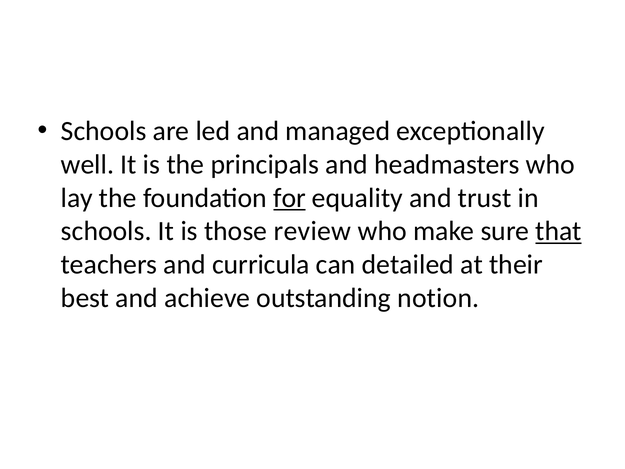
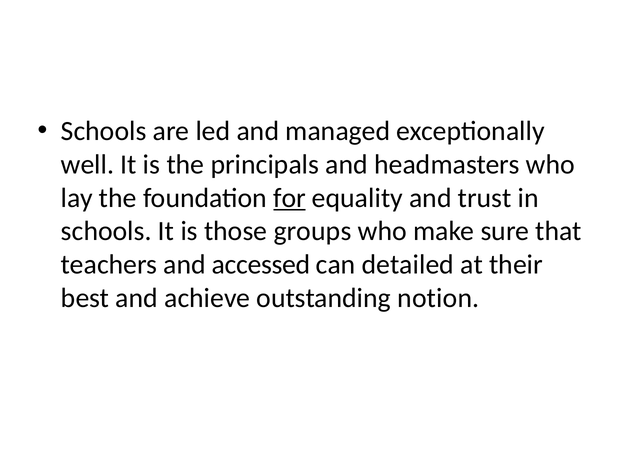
review: review -> groups (312, 231)
that underline: present -> none (559, 231)
curricula: curricula -> accessed (261, 264)
